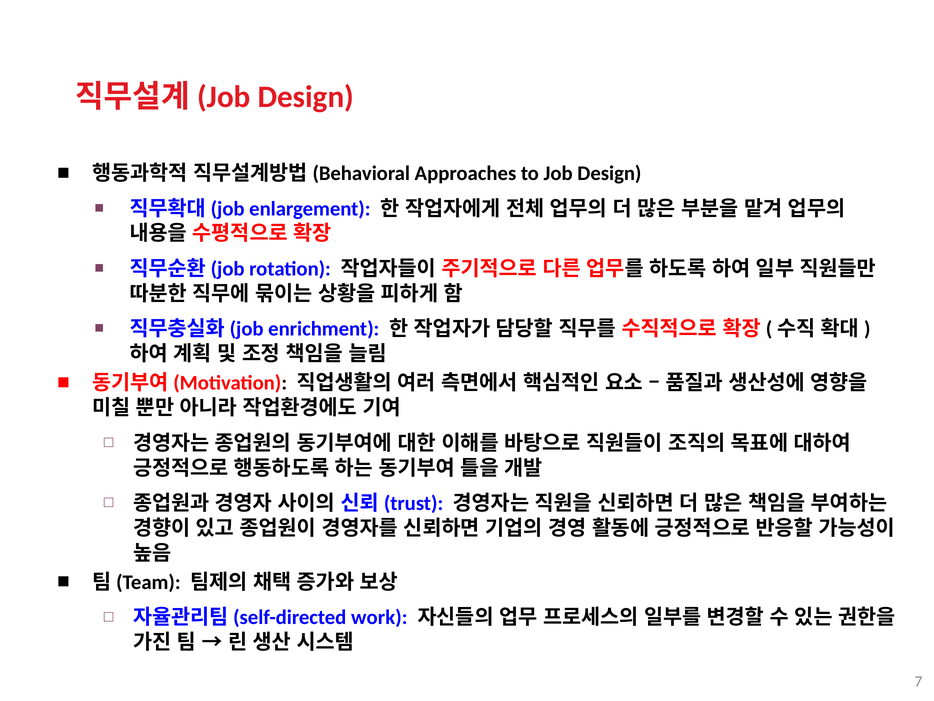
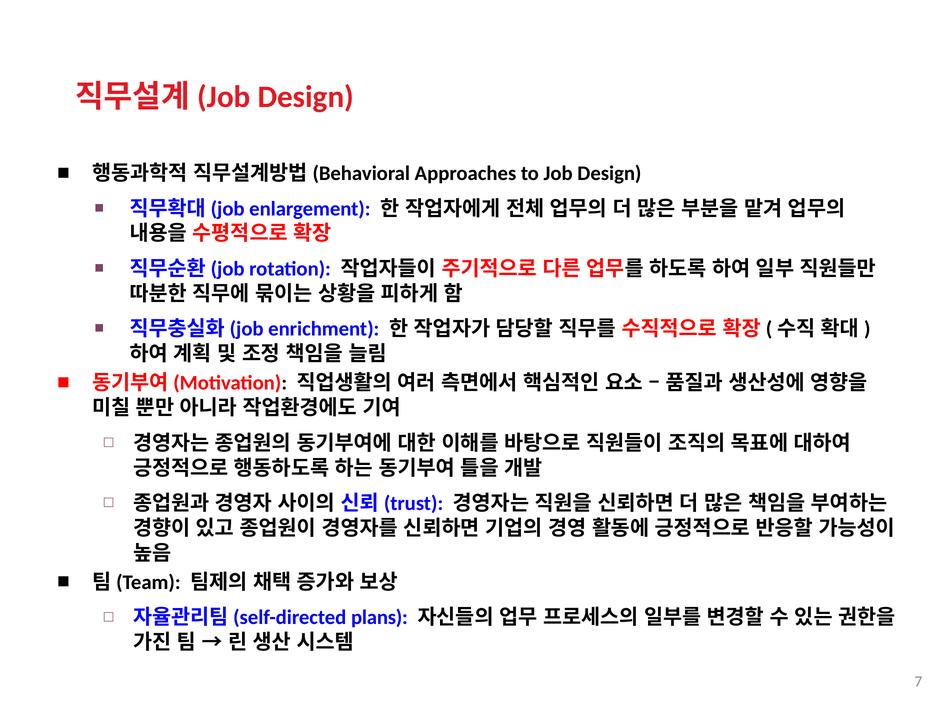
work: work -> plans (379, 617)
